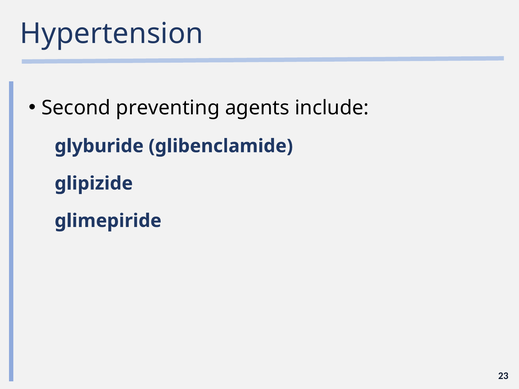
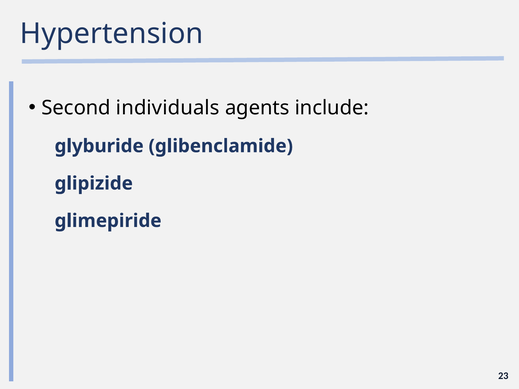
preventing: preventing -> individuals (168, 108)
